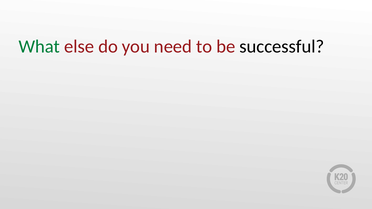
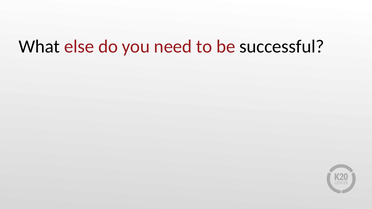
What colour: green -> black (39, 46)
